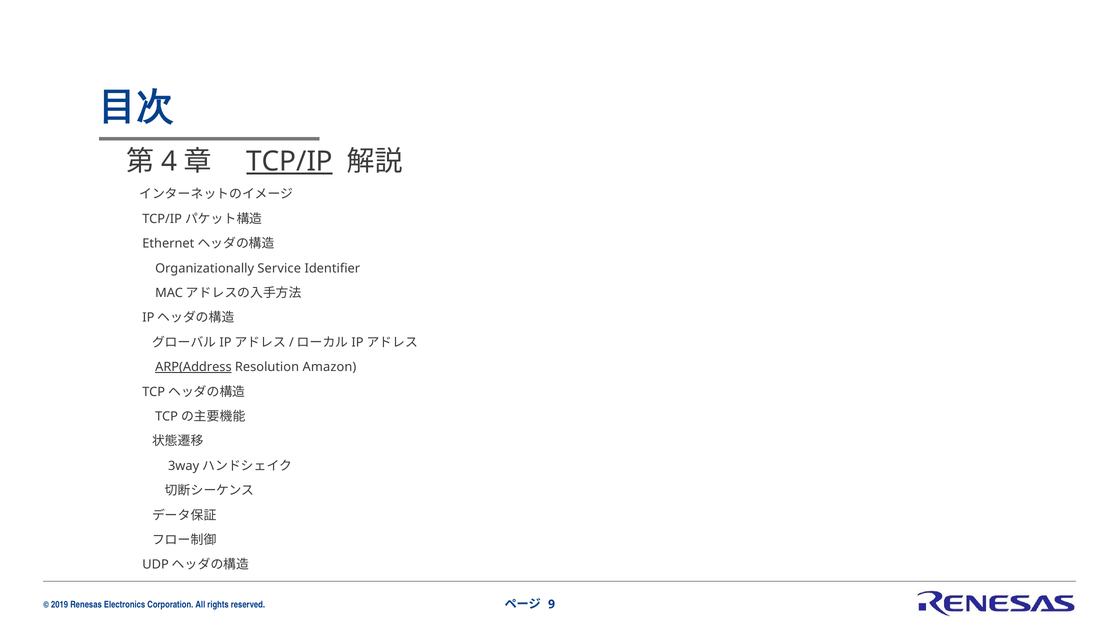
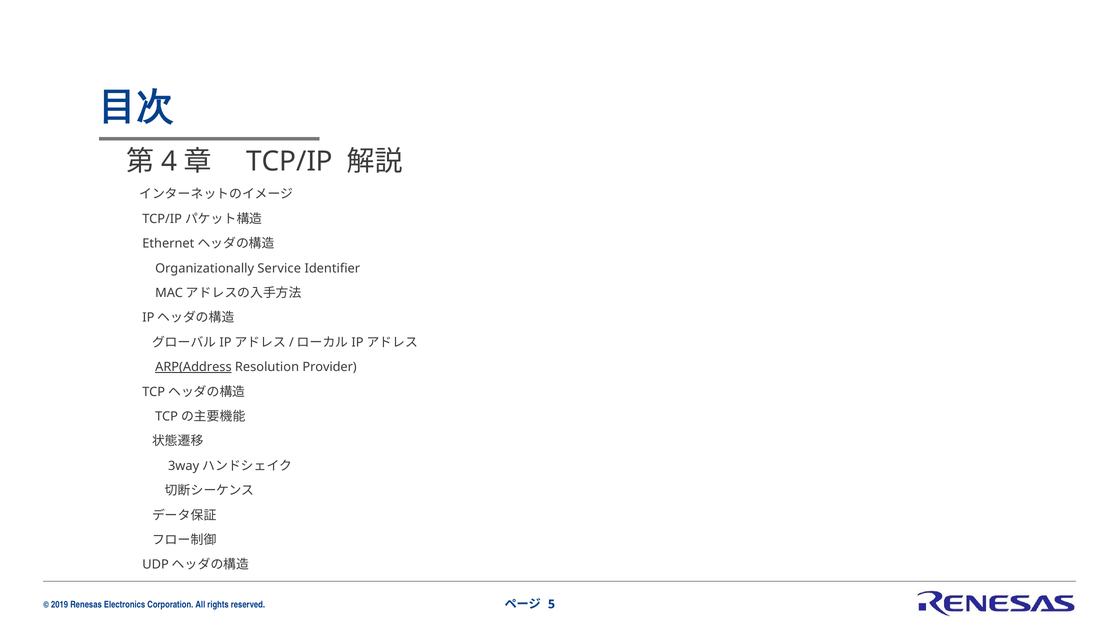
TCP/IP underline: present -> none (290, 162)
Amazon: Amazon -> Provider (330, 367)
9: 9 -> 5 (552, 605)
